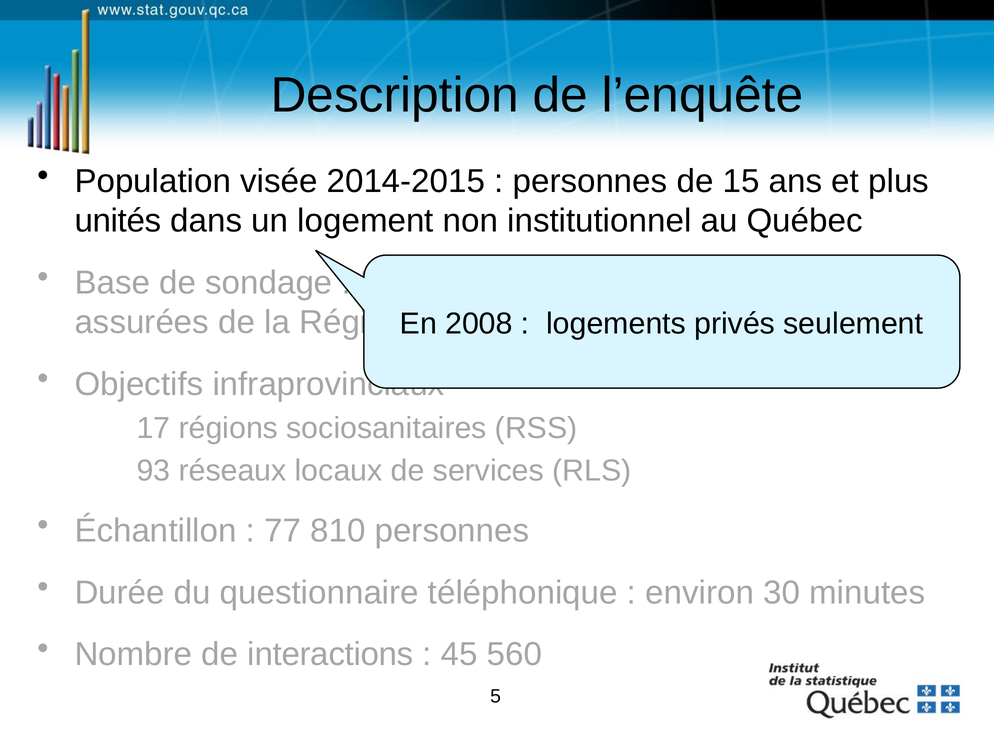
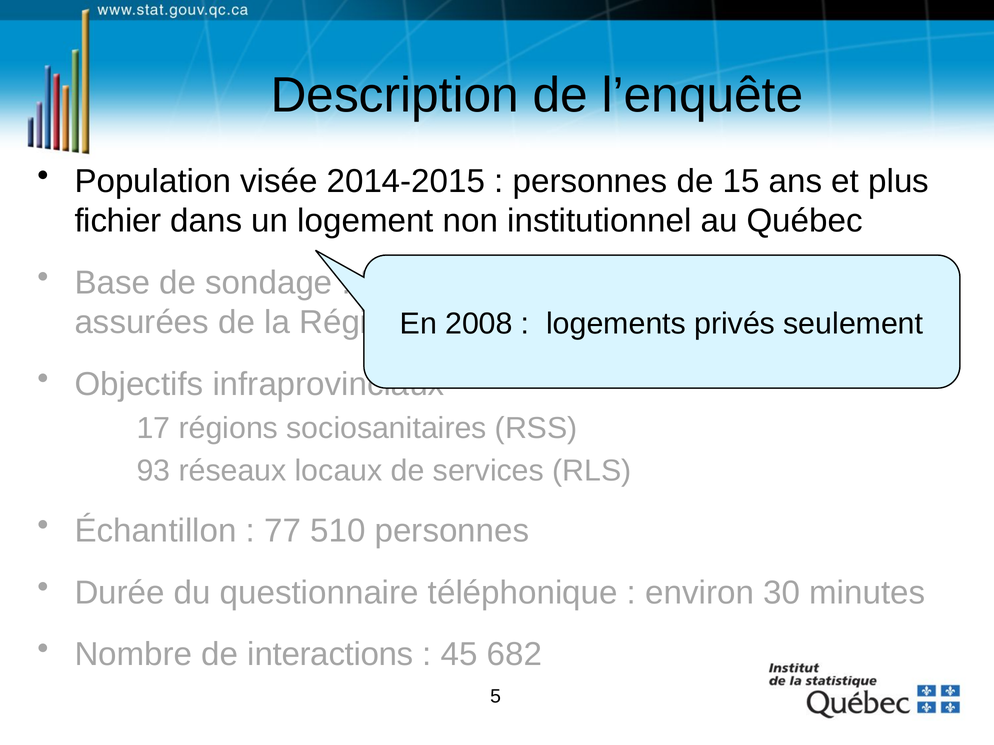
unités: unités -> fichier (118, 221)
810: 810 -> 510 (338, 531)
560: 560 -> 682 (515, 655)
